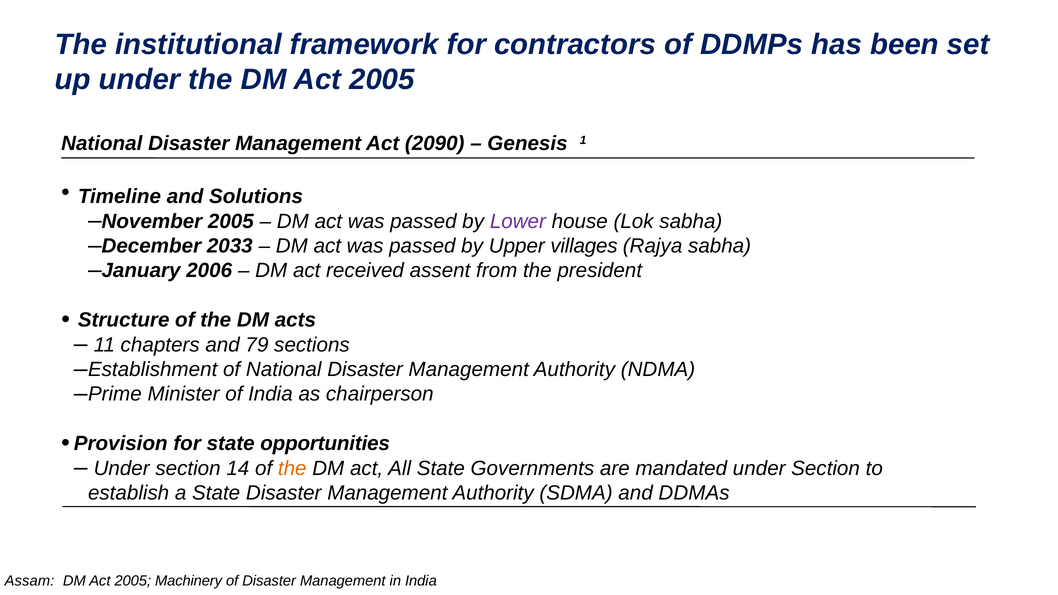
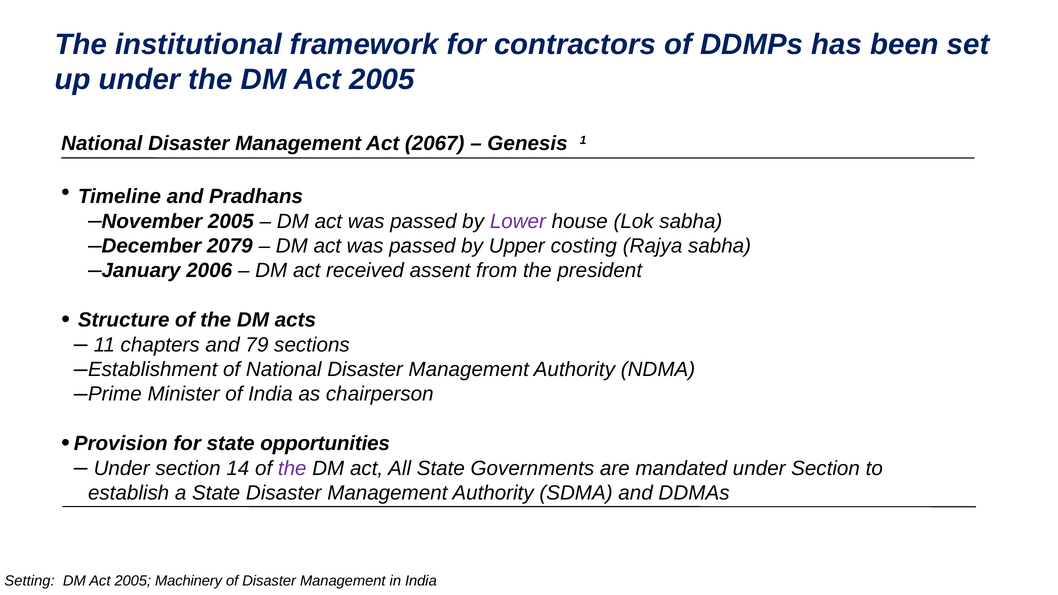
2090: 2090 -> 2067 (435, 144)
Solutions: Solutions -> Pradhans (256, 197)
2033: 2033 -> 2079 (230, 246)
villages: villages -> costing (584, 246)
the colour: orange -> purple (292, 468)
Assam: Assam -> Setting (30, 581)
